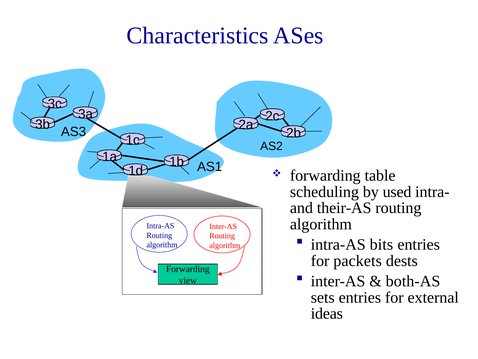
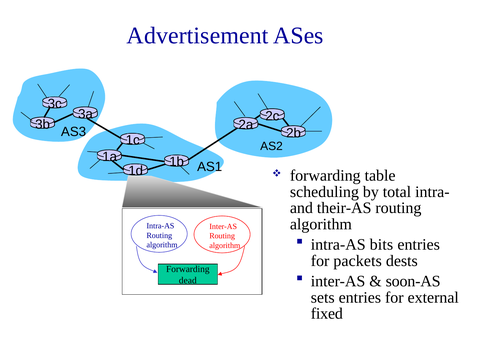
Characteristics: Characteristics -> Advertisement (198, 36)
used: used -> total (397, 191)
both-AS: both-AS -> soon-AS (413, 281)
view: view -> dead (188, 280)
ideas: ideas -> fixed (327, 313)
